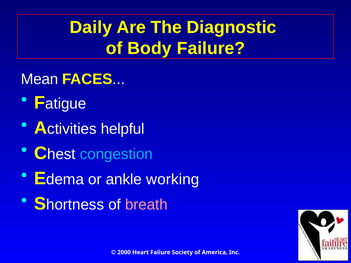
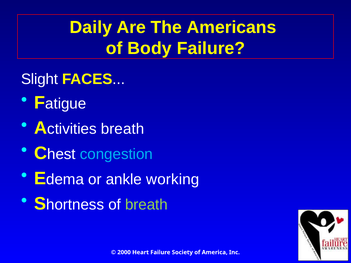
Diagnostic: Diagnostic -> Americans (232, 27)
Mean: Mean -> Slight (40, 79)
helpful: helpful -> breath (123, 129)
breath colour: pink -> light green (146, 205)
